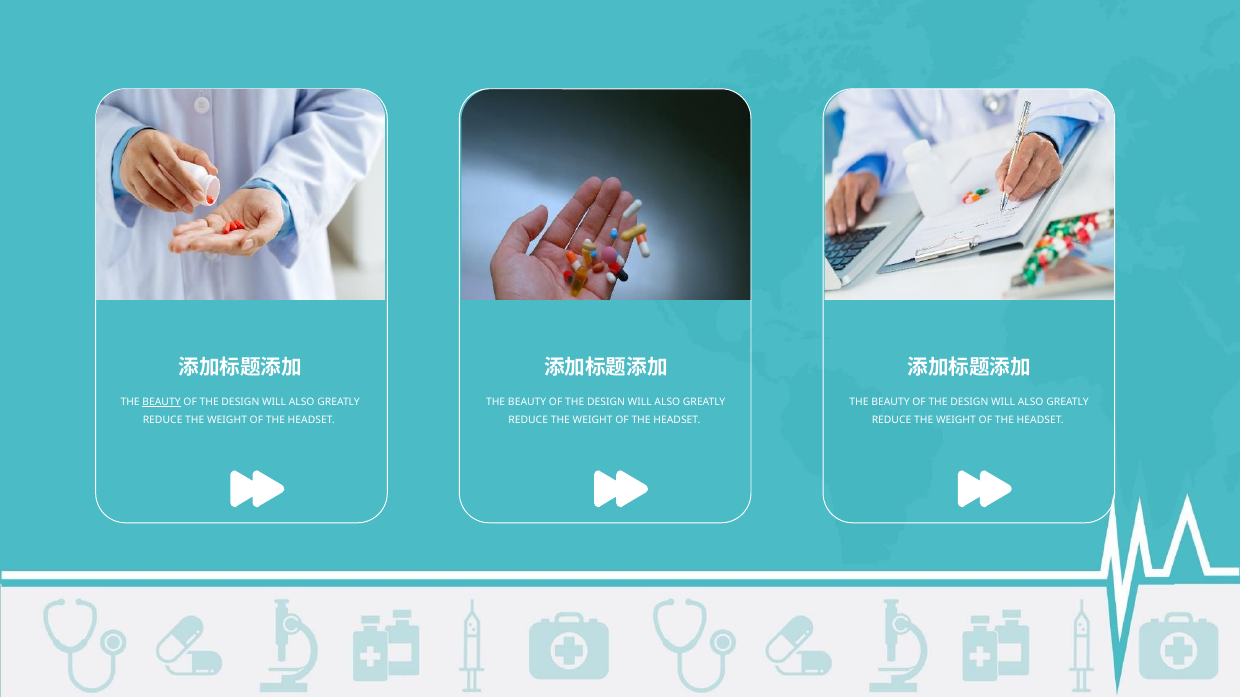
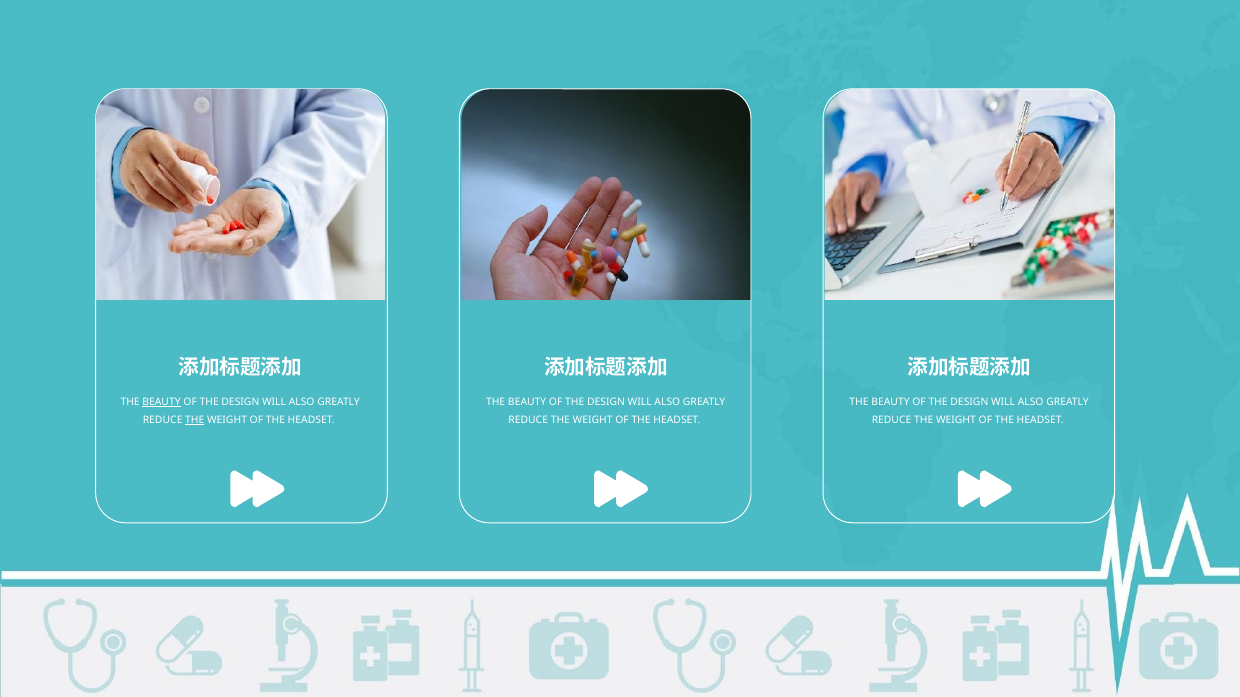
THE underline: none -> present (195, 421)
